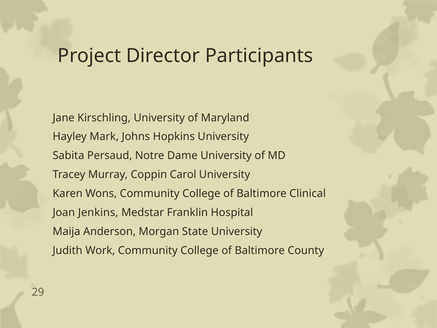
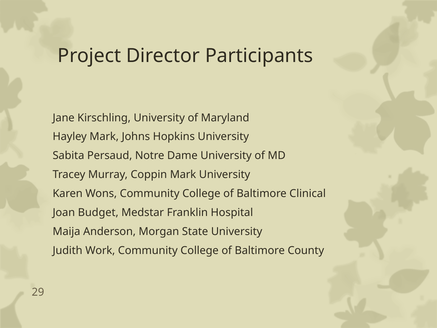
Coppin Carol: Carol -> Mark (183, 174)
Jenkins: Jenkins -> Budget (98, 212)
